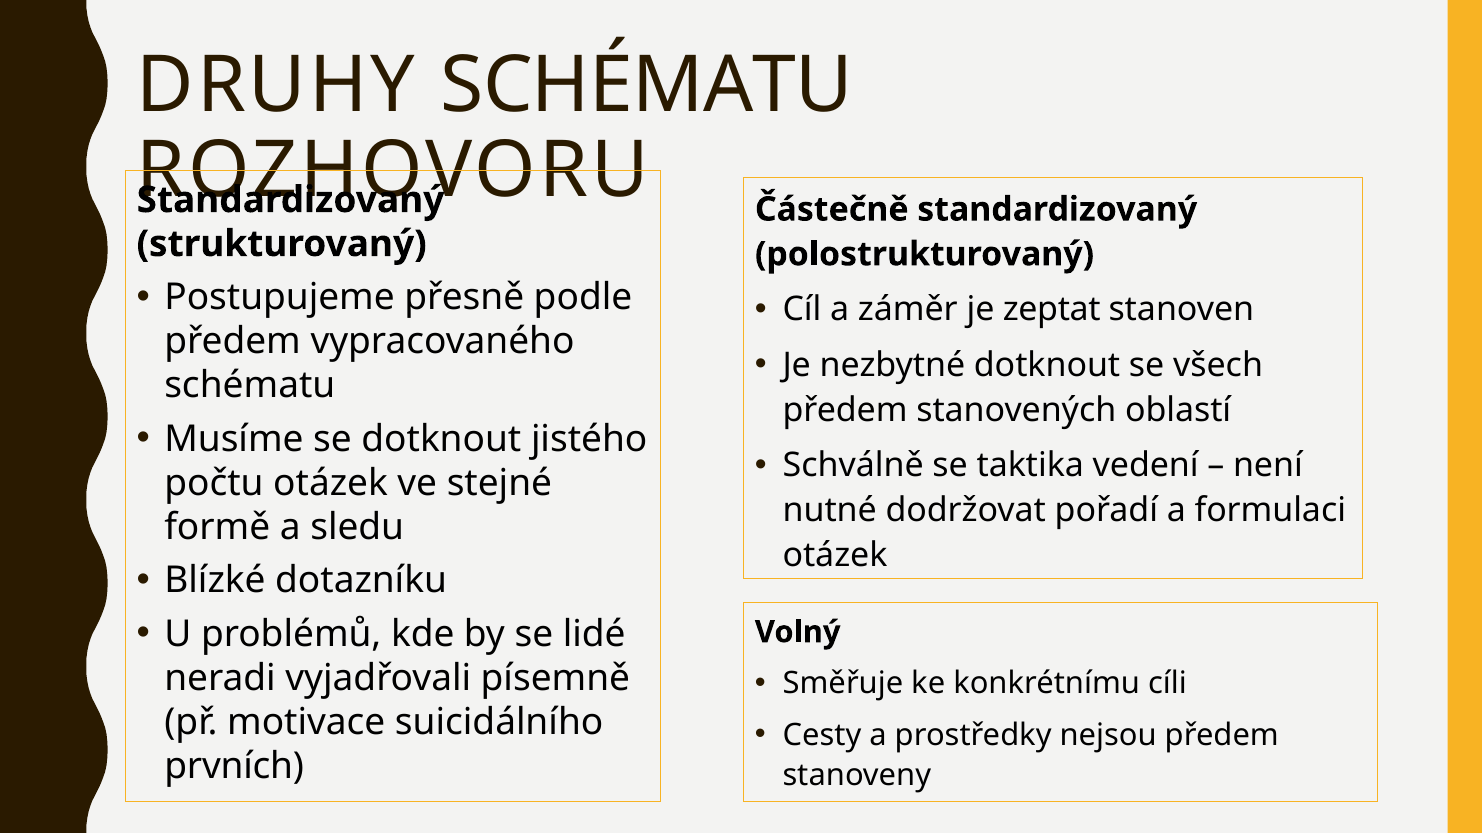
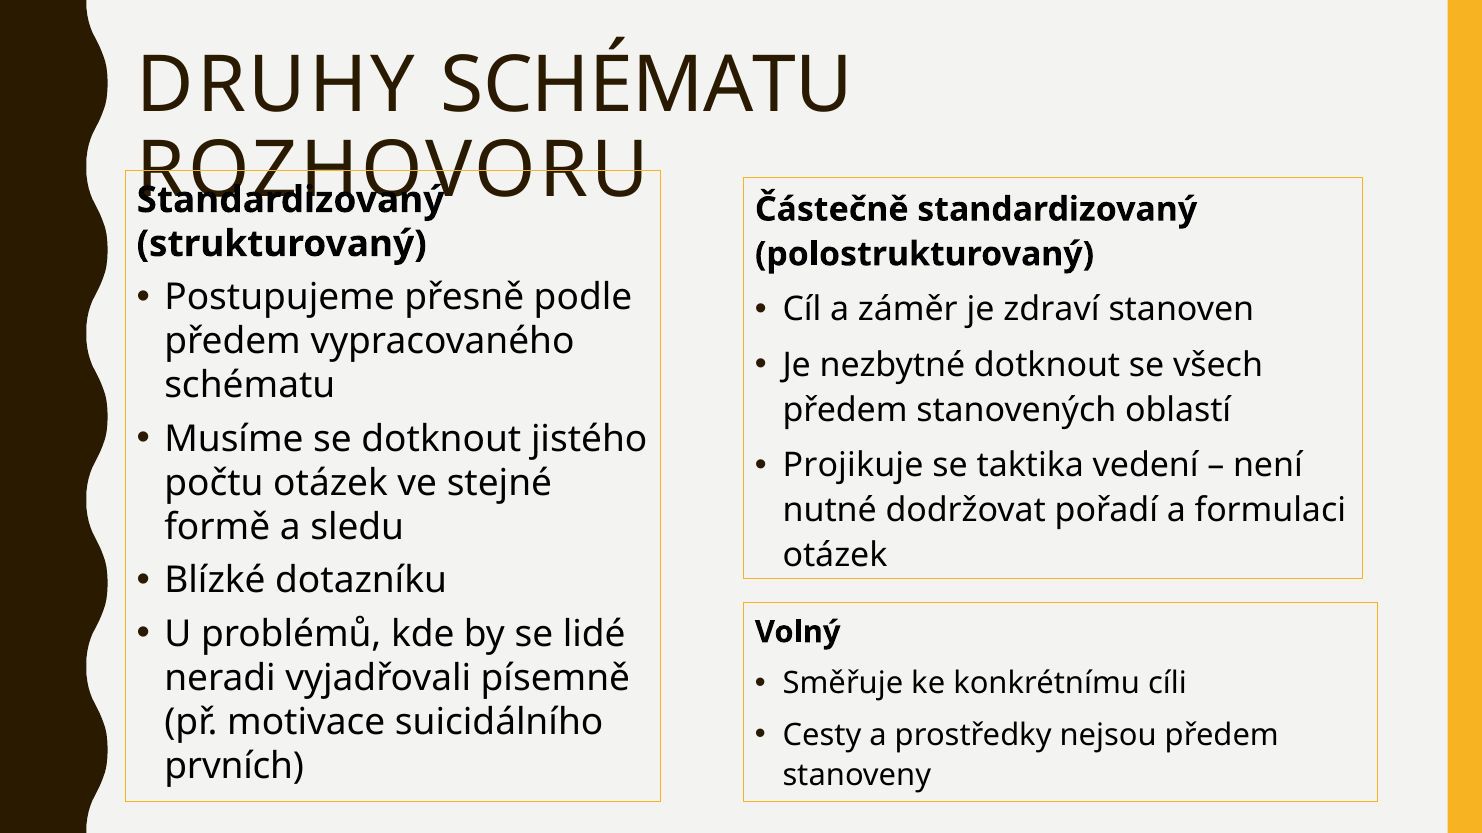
zeptat: zeptat -> zdraví (1052, 310)
Schválně: Schválně -> Projikuje (853, 466)
